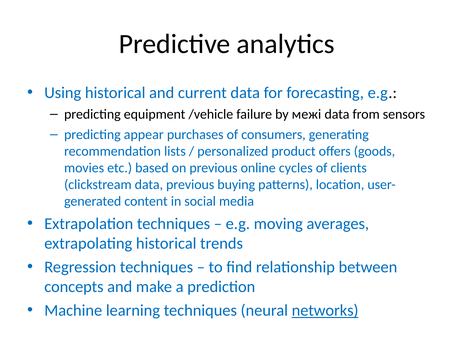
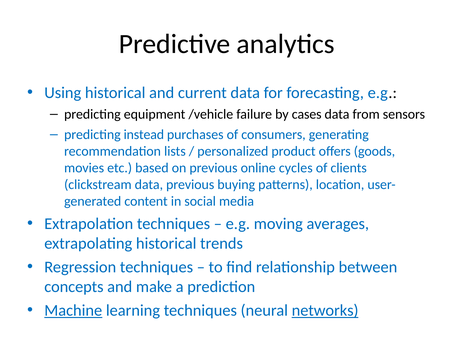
межі: межі -> cases (307, 114)
appear: appear -> instead (144, 134)
Machine underline: none -> present (73, 310)
